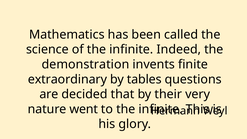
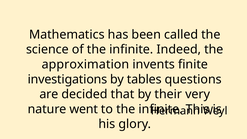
demonstration: demonstration -> approximation (85, 64)
extraordinary: extraordinary -> investigations (67, 79)
